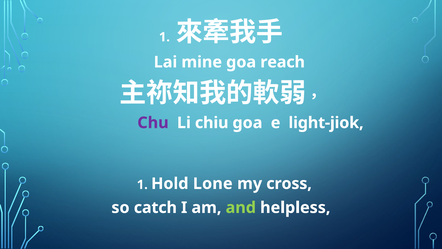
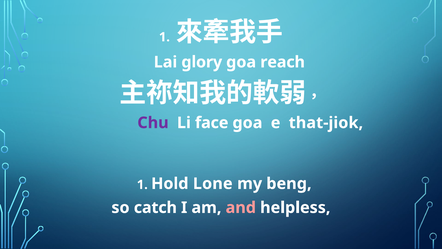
mine: mine -> glory (202, 62)
chiu: chiu -> face (212, 123)
light-jiok: light-jiok -> that-jiok (326, 123)
cross: cross -> beng (289, 183)
and colour: light green -> pink (241, 207)
